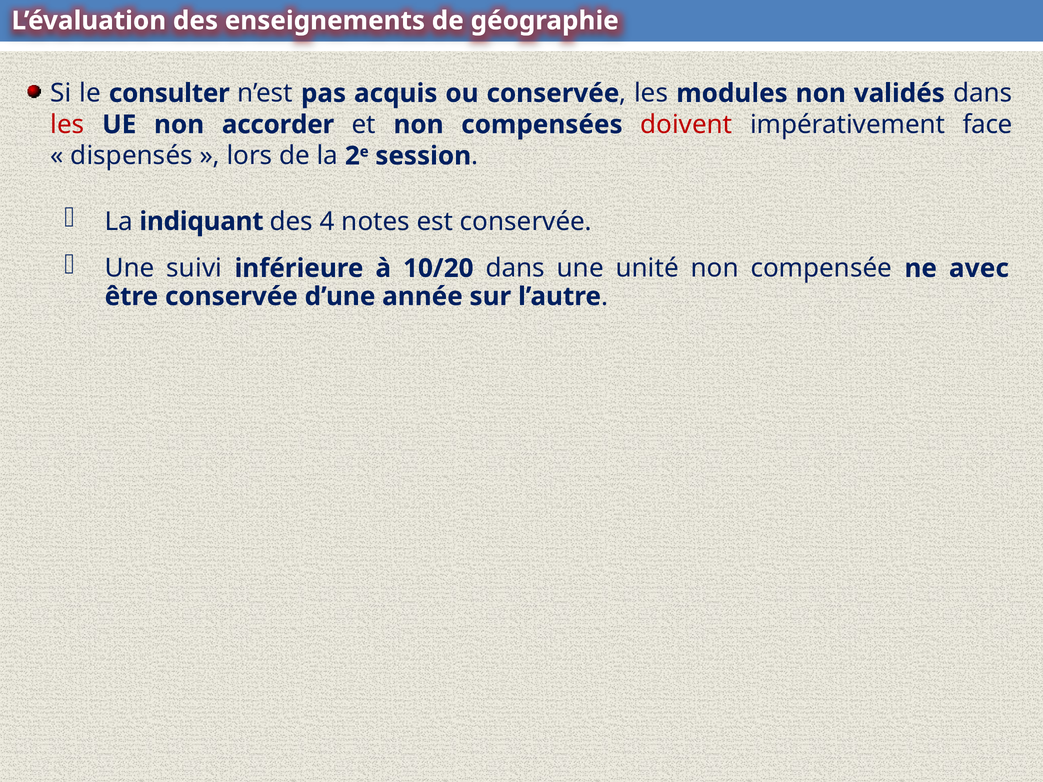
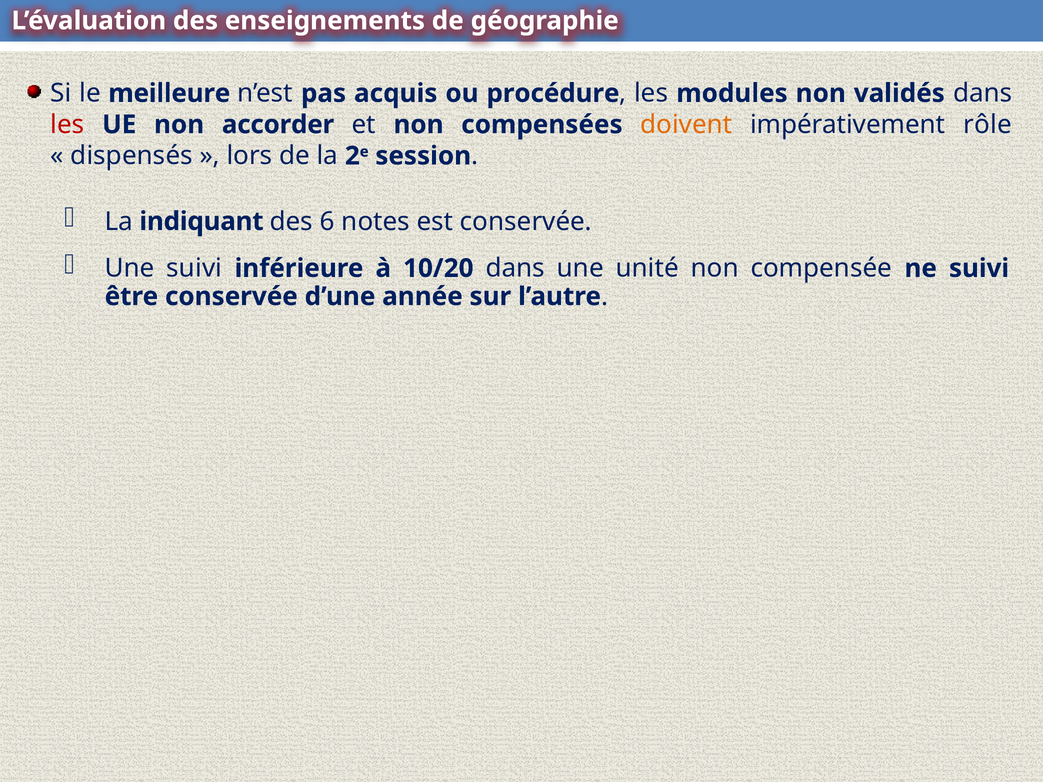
consulter: consulter -> meilleure (169, 93)
ou conservée: conservée -> procédure (553, 93)
doivent colour: red -> orange (686, 125)
face: face -> rôle (987, 125)
4: 4 -> 6 (327, 221)
ne avec: avec -> suivi (979, 268)
